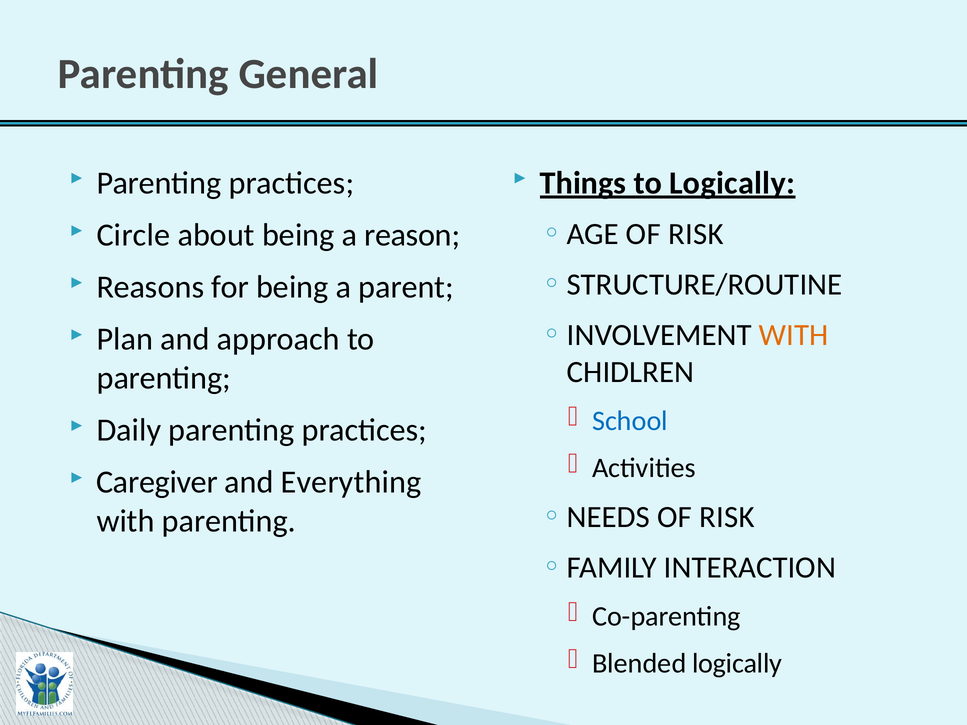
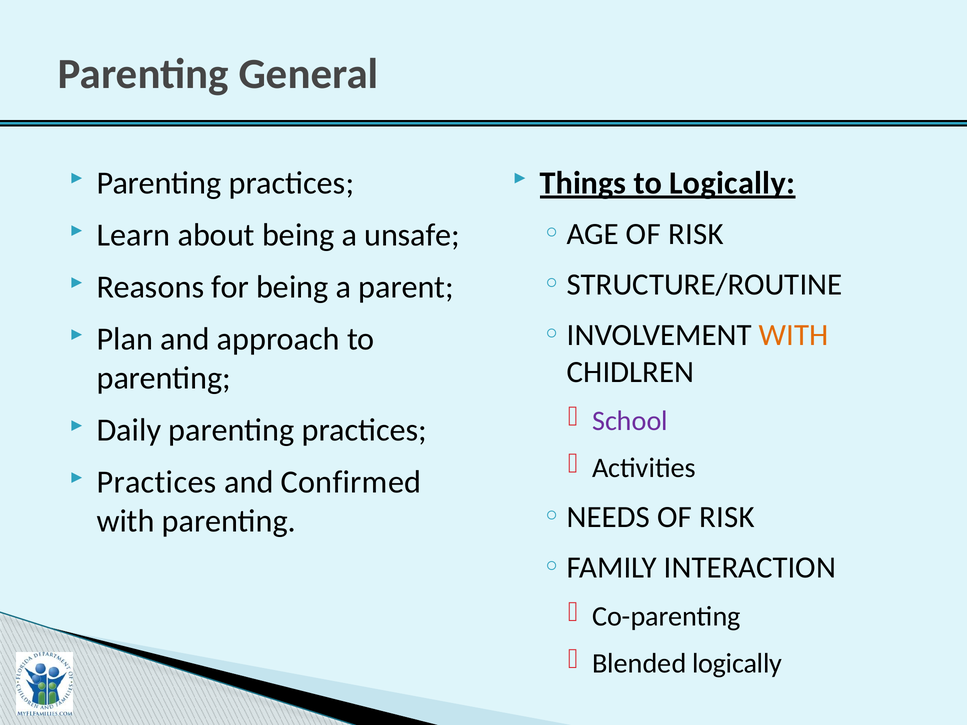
Circle: Circle -> Learn (133, 235)
reason: reason -> unsafe (412, 235)
School colour: blue -> purple (630, 421)
Caregiver: Caregiver -> Practices (157, 482)
Everything: Everything -> Confirmed (351, 482)
